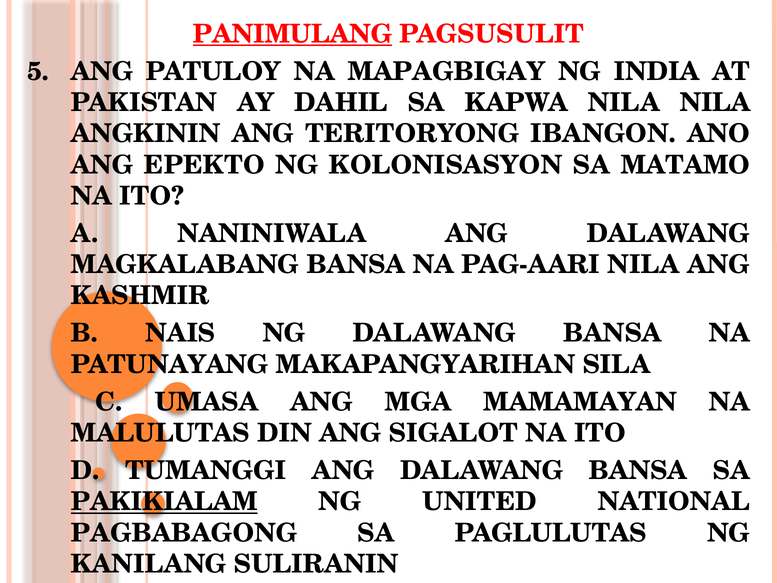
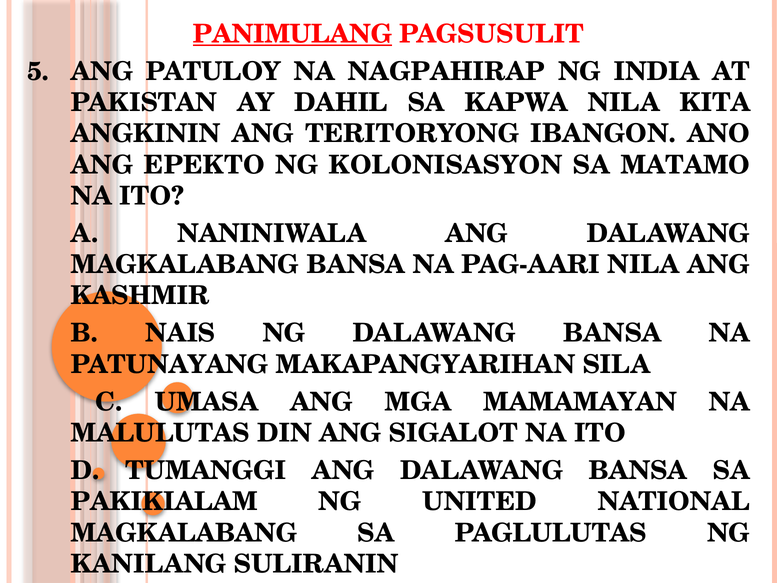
MAPAGBIGAY: MAPAGBIGAY -> NAGPAHIRAP (446, 72)
NILA NILA: NILA -> KITA (715, 103)
PAKIKIALAM underline: present -> none (164, 502)
PAGBABAGONG: PAGBABAGONG -> MAGKALABANG (184, 533)
